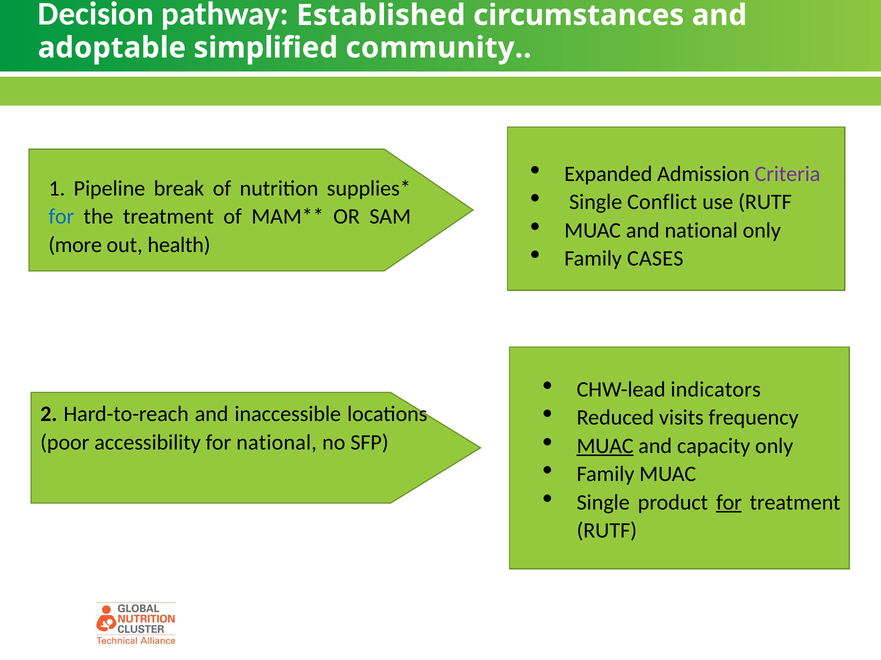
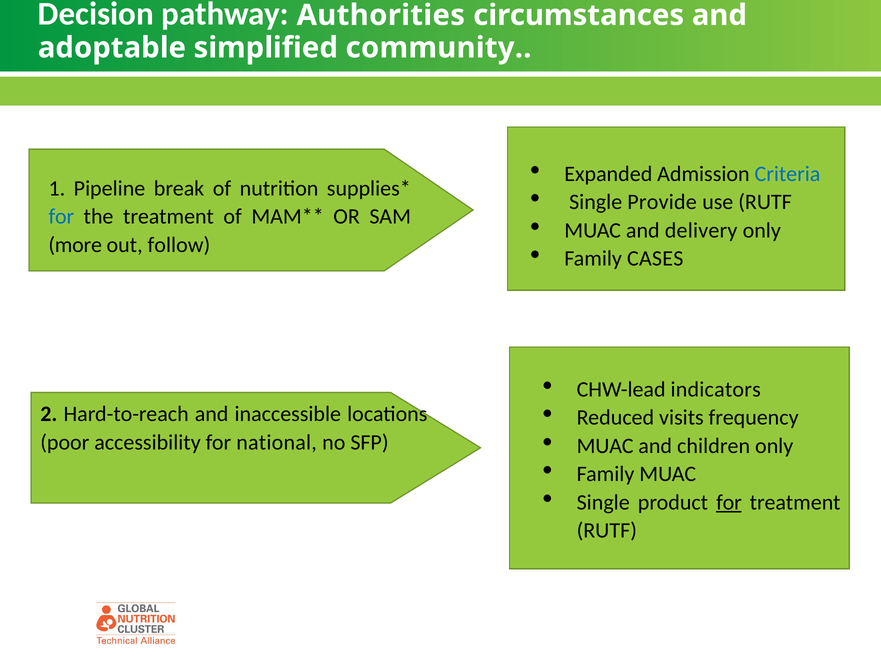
Established: Established -> Authorities (381, 15)
Criteria colour: purple -> blue (787, 174)
Conflict: Conflict -> Provide (662, 202)
and national: national -> delivery (701, 231)
health: health -> follow (179, 245)
MUAC underline: present -> none (605, 446)
capacity: capacity -> children (714, 446)
